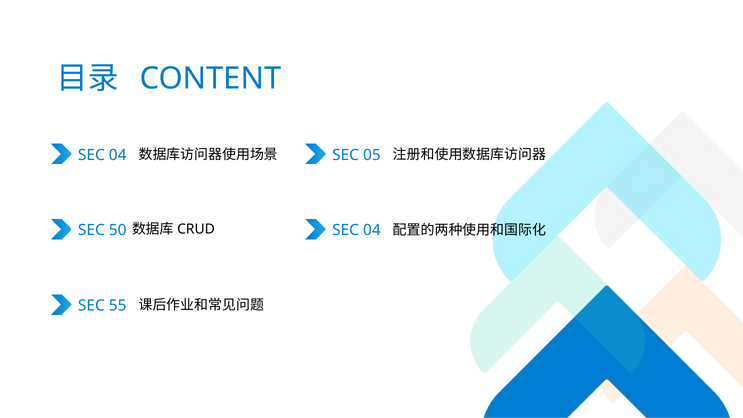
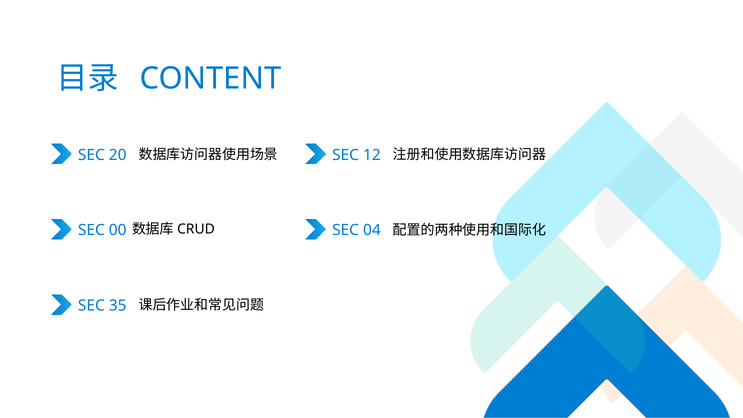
04: 04 -> 20 (118, 155)
05: 05 -> 12 (372, 155)
50: 50 -> 00 (118, 230)
55: 55 -> 35 (118, 305)
